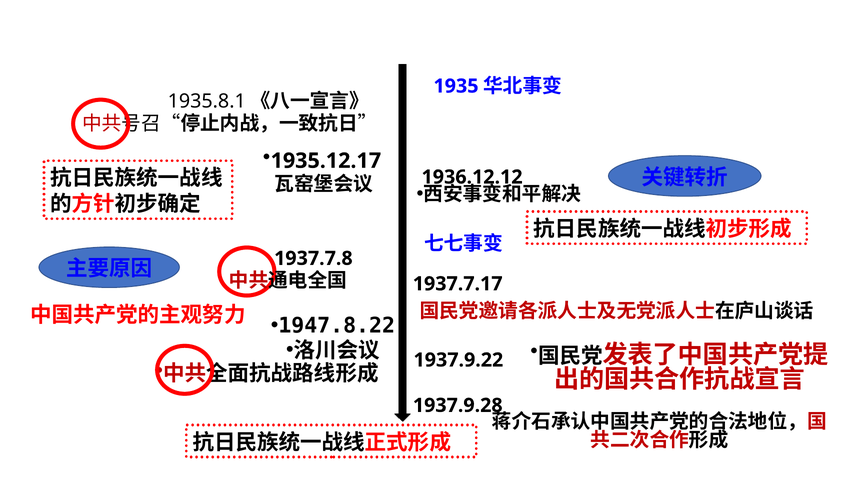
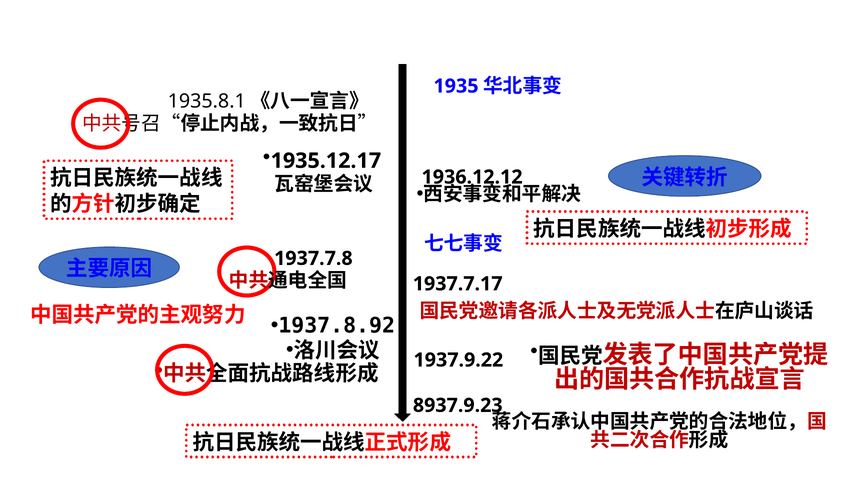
1947.8.22: 1947.8.22 -> 1937.8.92 (337, 326)
1937.9.28: 1937.9.28 -> 8937.9.23 (458, 406)
